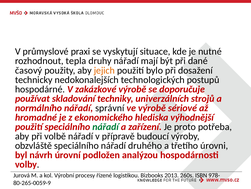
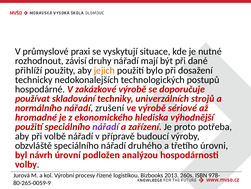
tepla: tepla -> závisí (76, 61)
časový: časový -> přihlíží (29, 70)
správní: správní -> zrušení (110, 108)
nářadí colour: green -> purple (106, 126)
